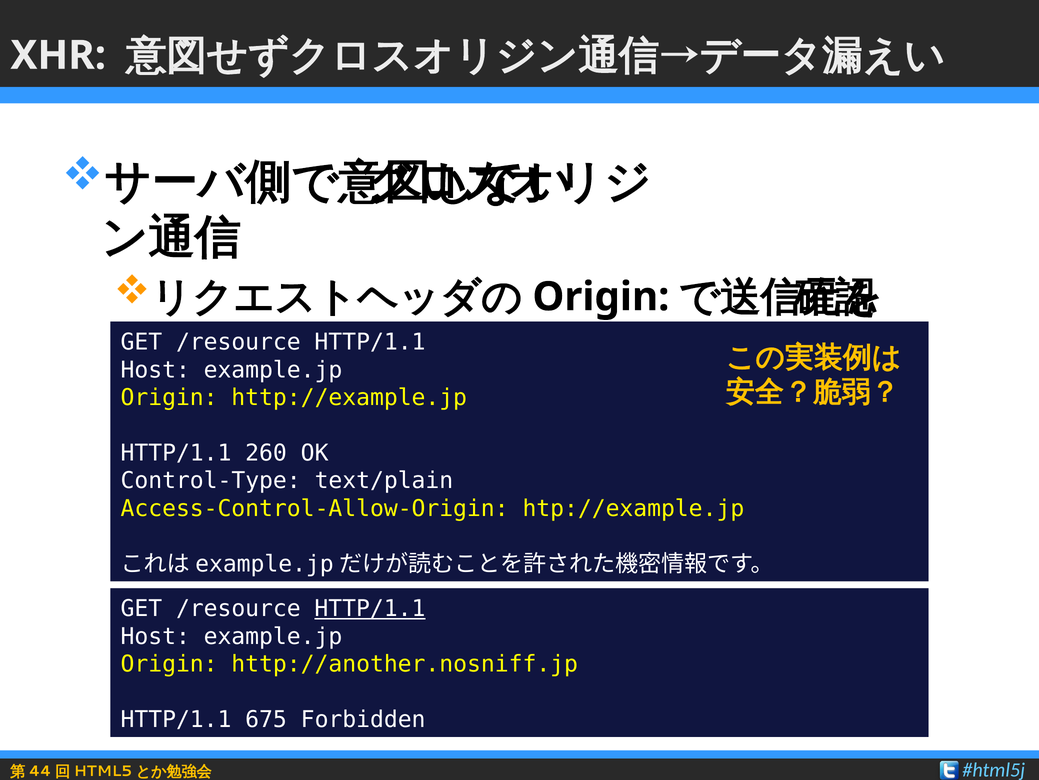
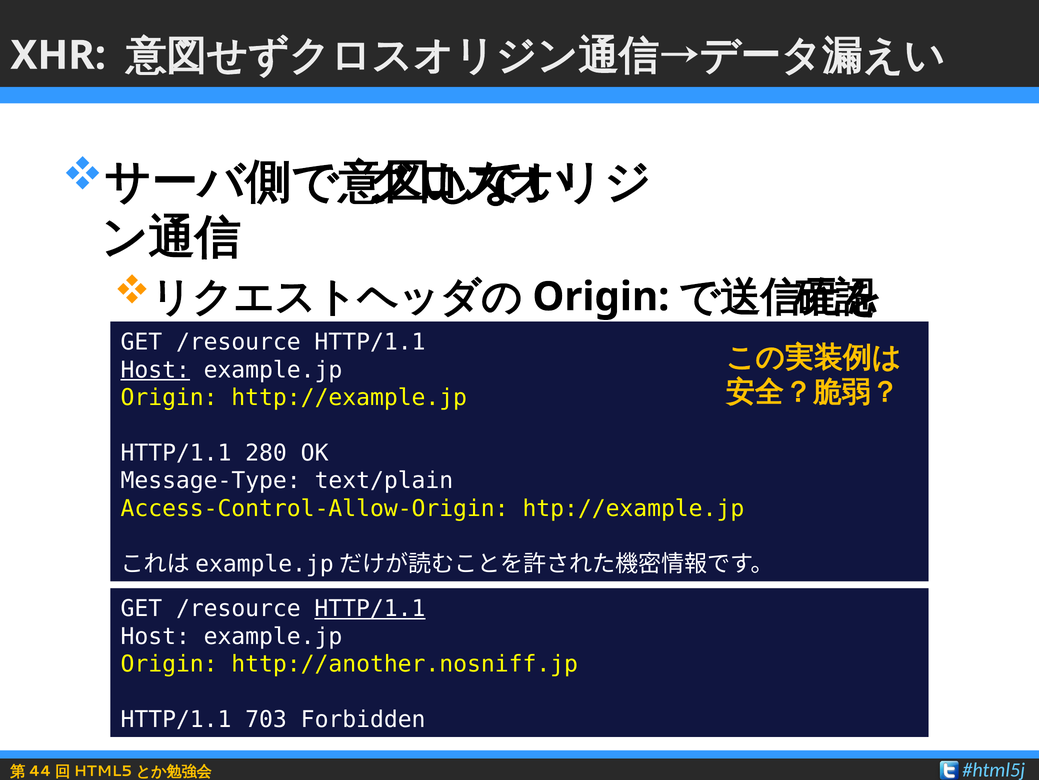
Host underline: none -> present (155, 370)
260: 260 -> 280 (266, 453)
Control-Type: Control-Type -> Message-Type (211, 480)
675: 675 -> 703 (266, 719)
